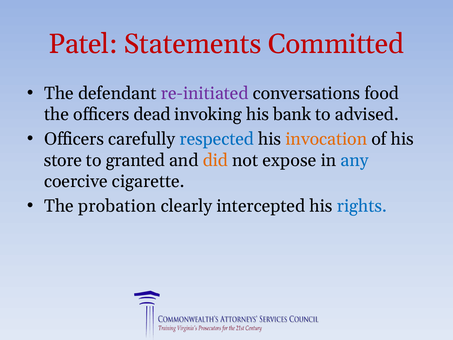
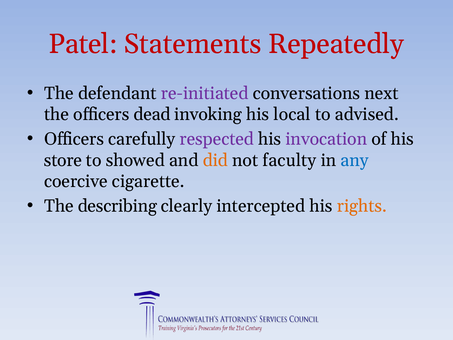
Committed: Committed -> Repeatedly (336, 44)
food: food -> next (382, 93)
bank: bank -> local (292, 114)
respected colour: blue -> purple (217, 139)
invocation colour: orange -> purple (326, 139)
granted: granted -> showed (135, 160)
expose: expose -> faculty (289, 160)
probation: probation -> describing (117, 206)
rights colour: blue -> orange (362, 206)
